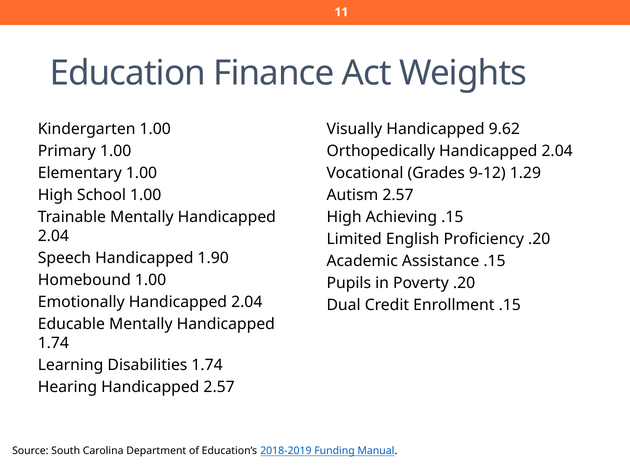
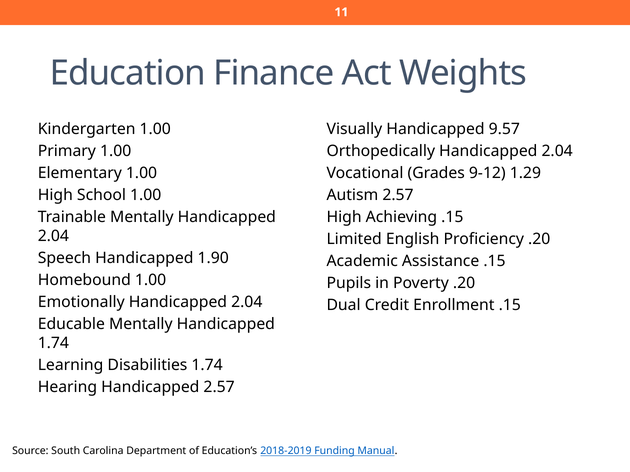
9.62: 9.62 -> 9.57 (504, 129)
